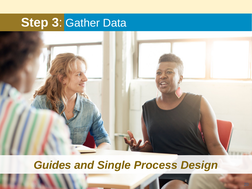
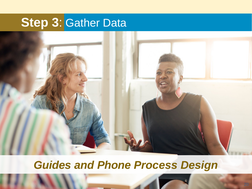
Single: Single -> Phone (114, 165)
